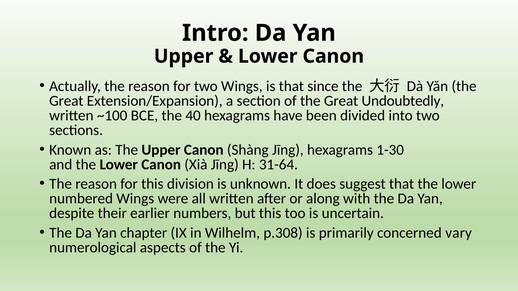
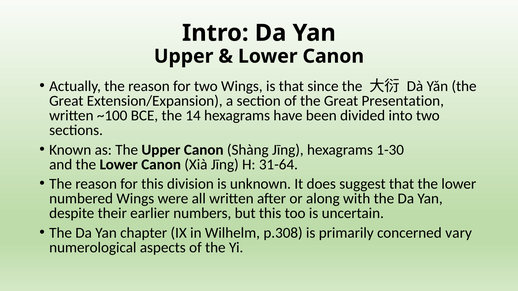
Undoubtedly: Undoubtedly -> Presentation (403, 101)
40: 40 -> 14 (193, 116)
